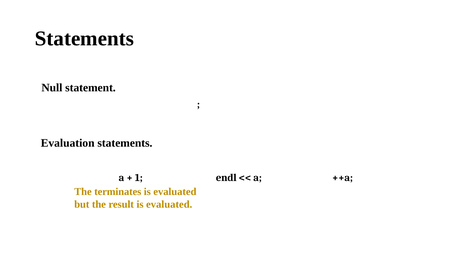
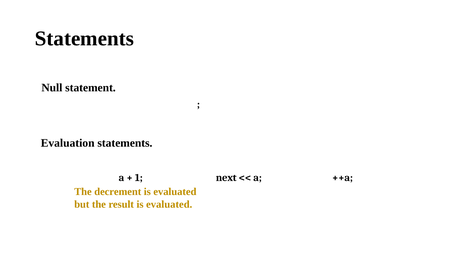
endl: endl -> next (226, 177)
terminates: terminates -> decrement (118, 191)
